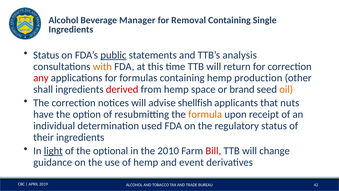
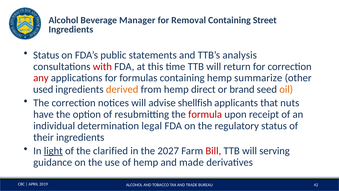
Single: Single -> Street (265, 20)
public underline: present -> none (113, 55)
with colour: orange -> red (102, 66)
production: production -> summarize (258, 78)
shall: shall -> used (43, 89)
derived colour: red -> orange (122, 89)
space: space -> direct (203, 89)
formula colour: orange -> red (205, 114)
used: used -> legal (152, 126)
optional: optional -> clarified (110, 151)
2010: 2010 -> 2027 (168, 151)
change: change -> serving (275, 151)
event: event -> made (192, 162)
